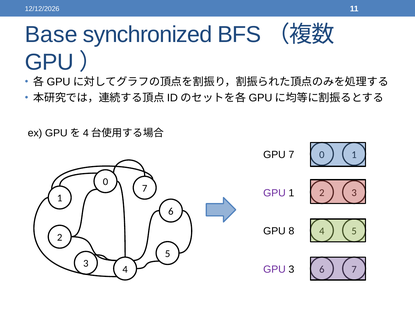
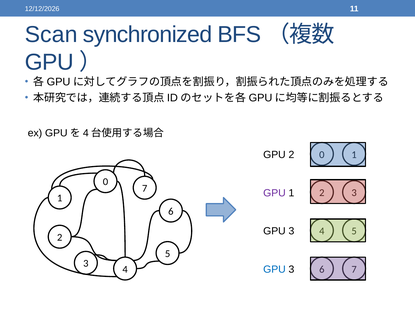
Base: Base -> Scan (51, 34)
GPU 7: 7 -> 2 (291, 155)
8: 8 -> 3 (291, 231)
GPU colour: purple -> blue (274, 270)
